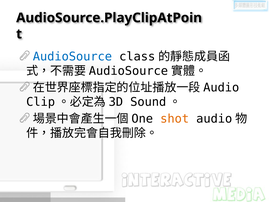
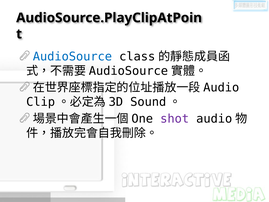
shot colour: orange -> purple (175, 119)
